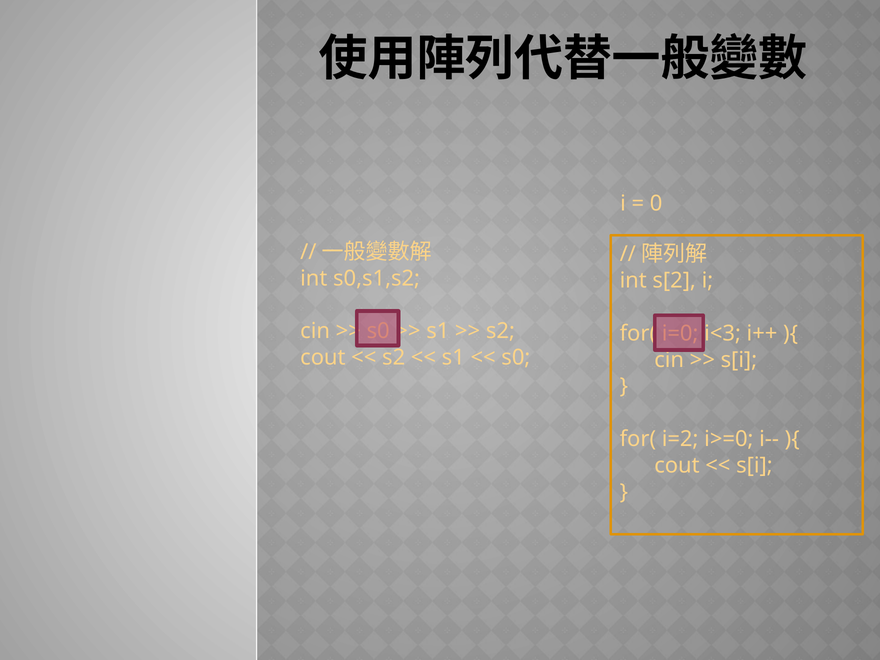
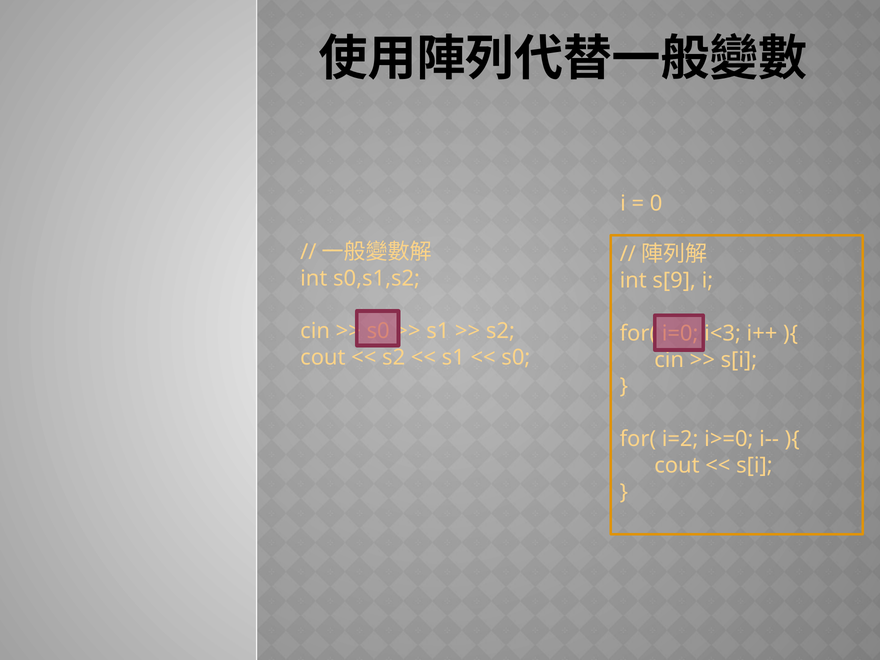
s[2: s[2 -> s[9 (674, 281)
